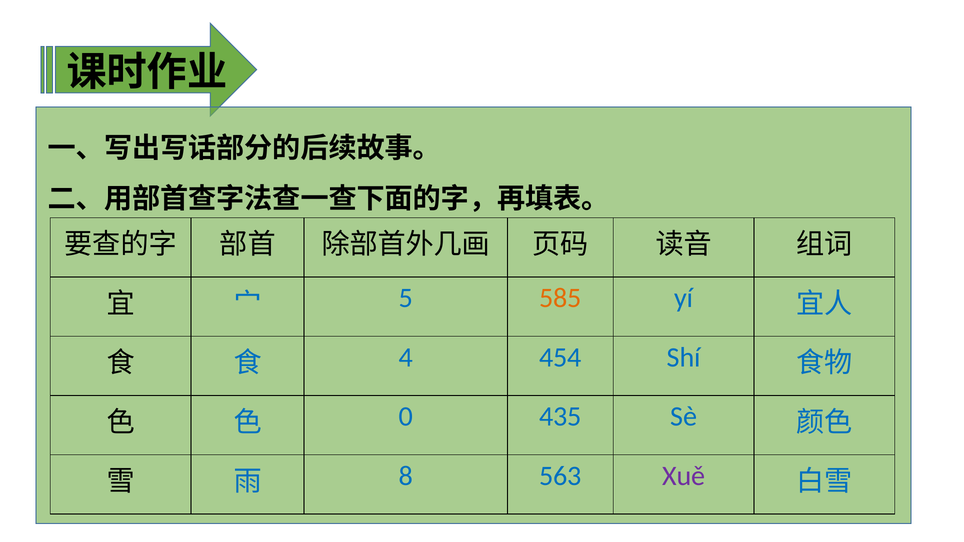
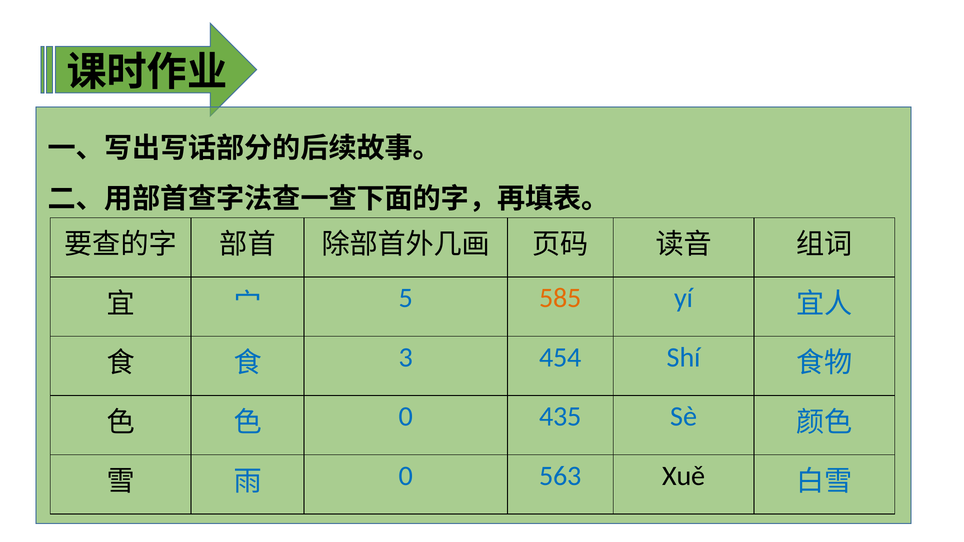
4: 4 -> 3 (406, 357)
8: 8 -> 0 (406, 476)
Xuě colour: purple -> black (684, 476)
